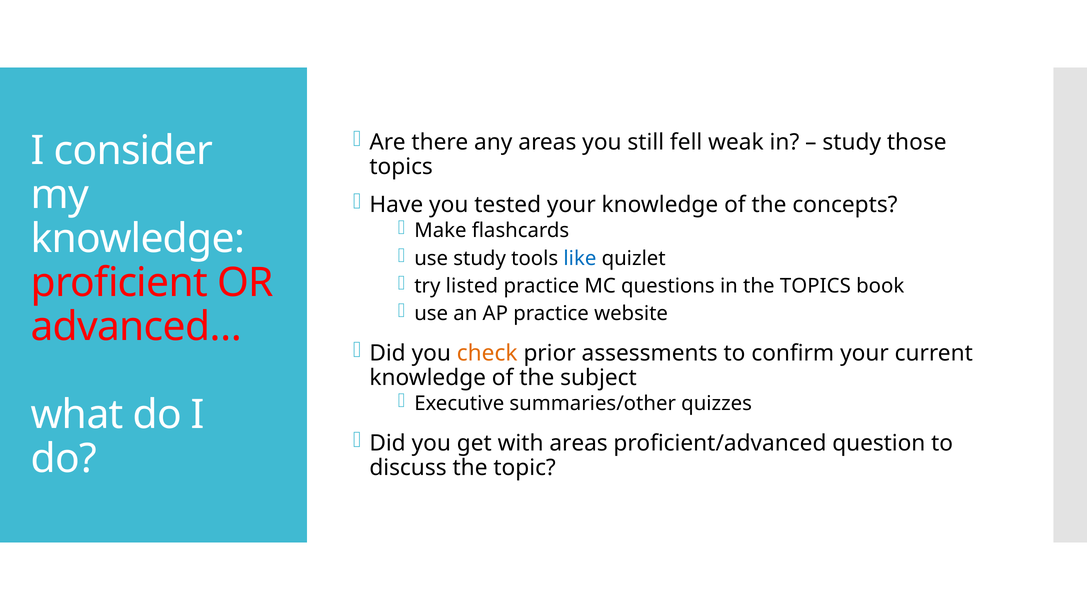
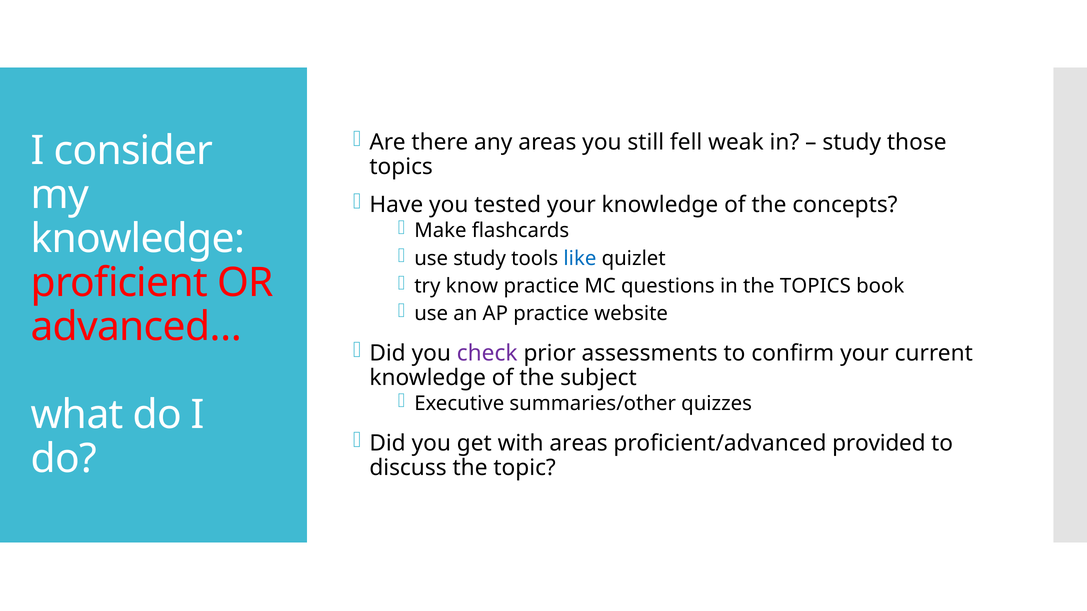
listed: listed -> know (472, 286)
check colour: orange -> purple (487, 353)
question: question -> provided (879, 444)
